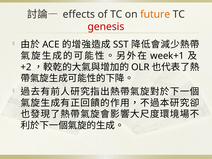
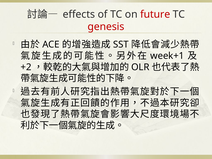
future colour: orange -> red (155, 14)
